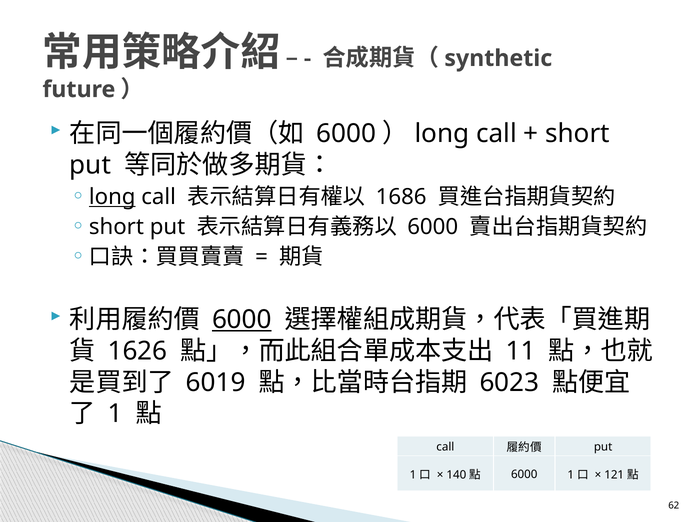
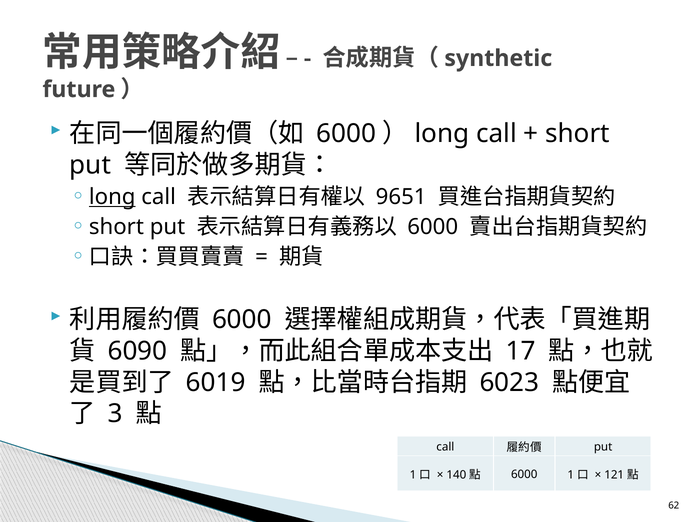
1686: 1686 -> 9651 (401, 197)
6000 underline: present -> none (242, 320)
1626: 1626 -> 6090 (137, 351)
11: 11 -> 17 (521, 351)
1: 1 -> 3 (115, 414)
